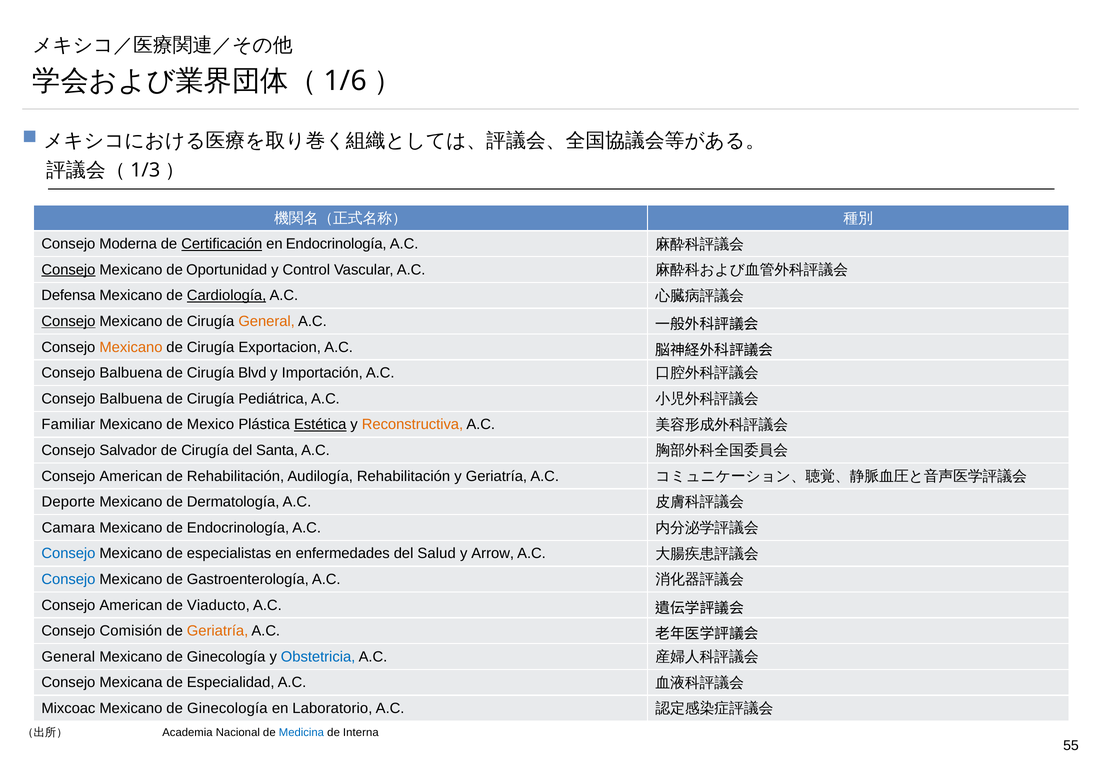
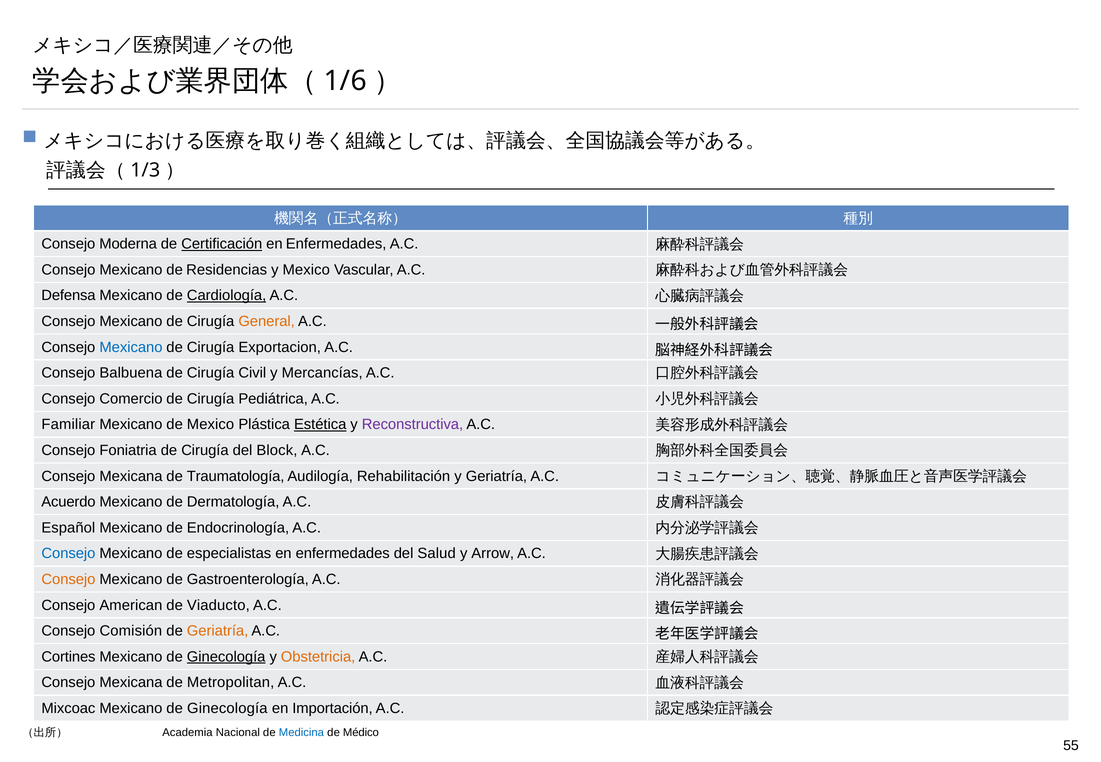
Endocrinología: Endocrinología -> Enfermedades (336, 244)
Consejo underline: present -> none (68, 270)
Oportunidad: Oportunidad -> Residencias (227, 270)
y Control: Control -> Mexico (306, 270)
Consejo underline: present -> none (68, 321)
Mexicano colour: orange -> blue (131, 347)
Blvd: Blvd -> Civil (252, 373)
Importación: Importación -> Mercancías (322, 373)
Balbuena: Balbuena -> Comercio (131, 399)
Reconstructiva colour: orange -> purple (412, 425)
Salvador: Salvador -> Foniatria (128, 450)
Santa: Santa -> Block (277, 450)
American: American -> Mexicana (131, 476)
de Rehabilitación: Rehabilitación -> Traumatología (236, 476)
Deporte: Deporte -> Acuerdo (68, 502)
Camara: Camara -> Español (68, 528)
Consejo colour: blue -> orange (68, 580)
General: General -> Cortines (68, 657)
Ginecología underline: none -> present (226, 657)
Obstetricia colour: blue -> orange (318, 657)
Especialidad: Especialidad -> Metropolitan (231, 683)
Laboratorio: Laboratorio -> Importación (332, 709)
Interna: Interna -> Médico (361, 733)
